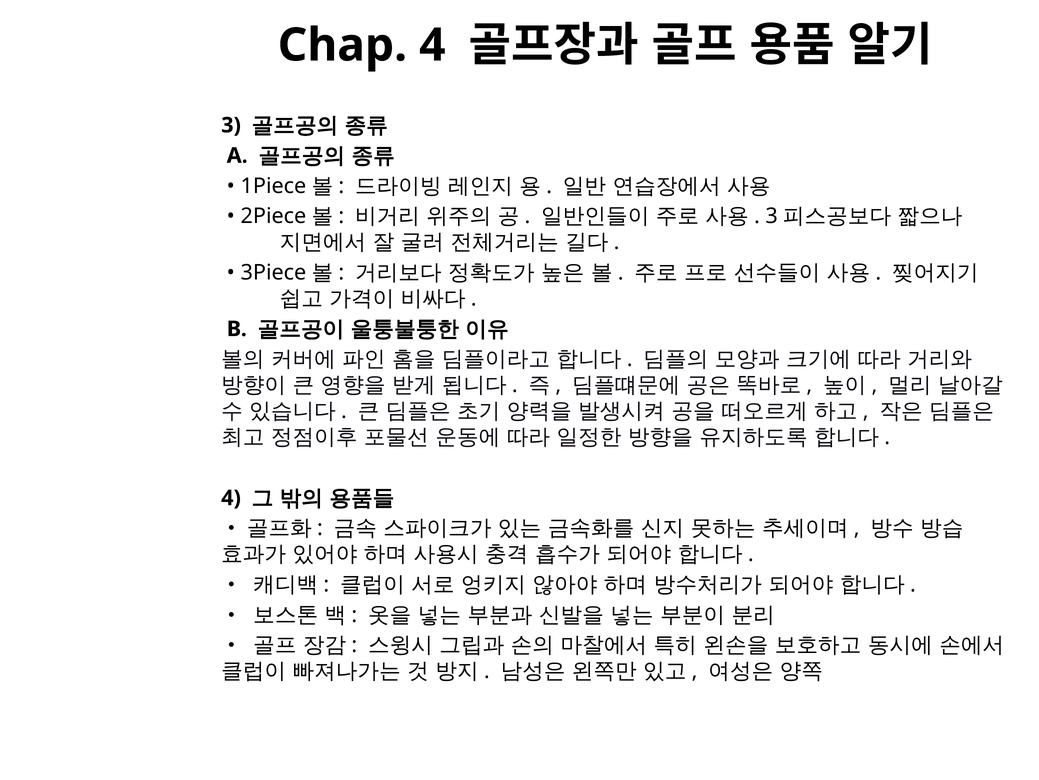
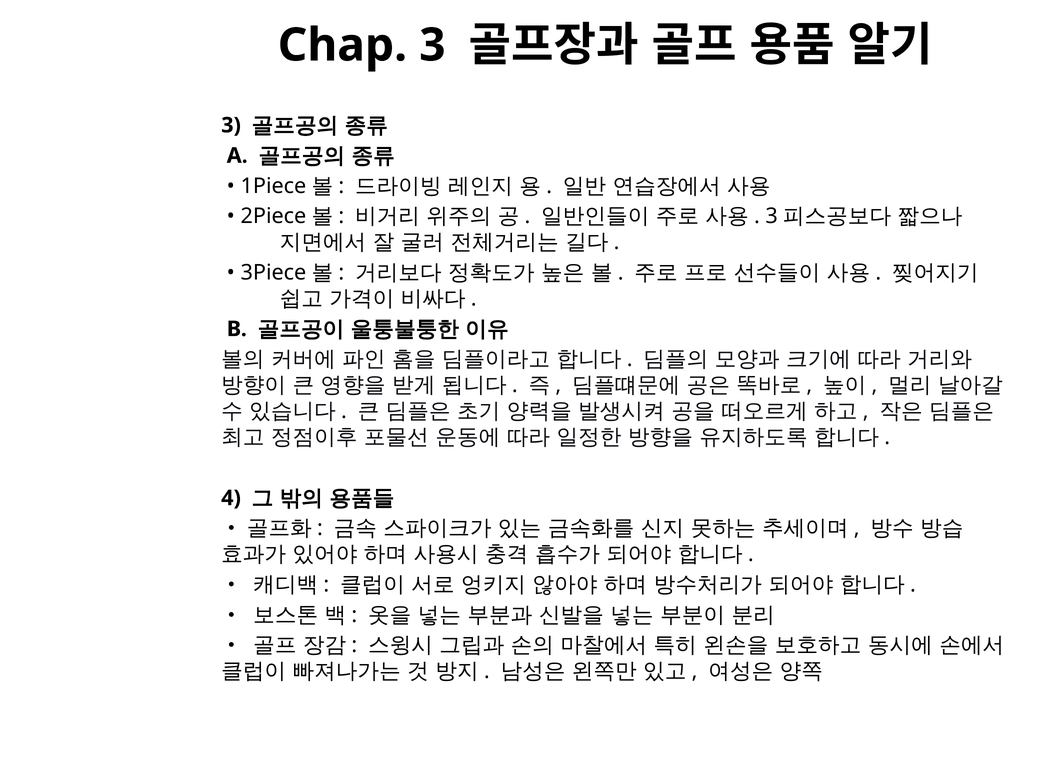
Chap 4: 4 -> 3 (432, 45)
